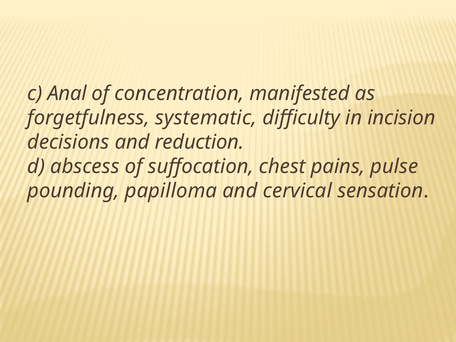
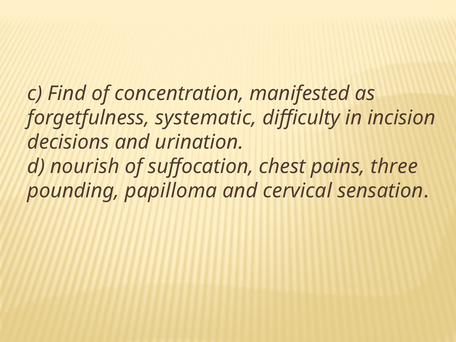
Anal: Anal -> Find (67, 93)
reduction: reduction -> urination (199, 142)
abscess: abscess -> nourish (85, 166)
pulse: pulse -> three (394, 166)
